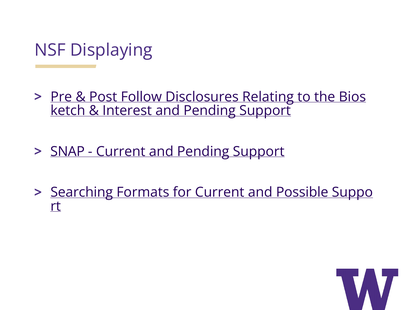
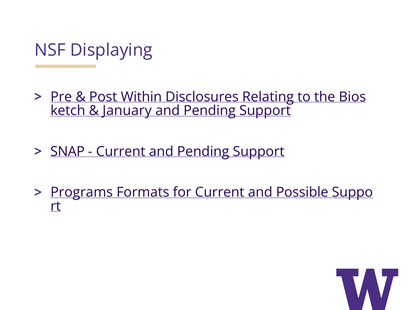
Follow: Follow -> Within (141, 97)
Interest: Interest -> January (127, 111)
Searching: Searching -> Programs (82, 192)
